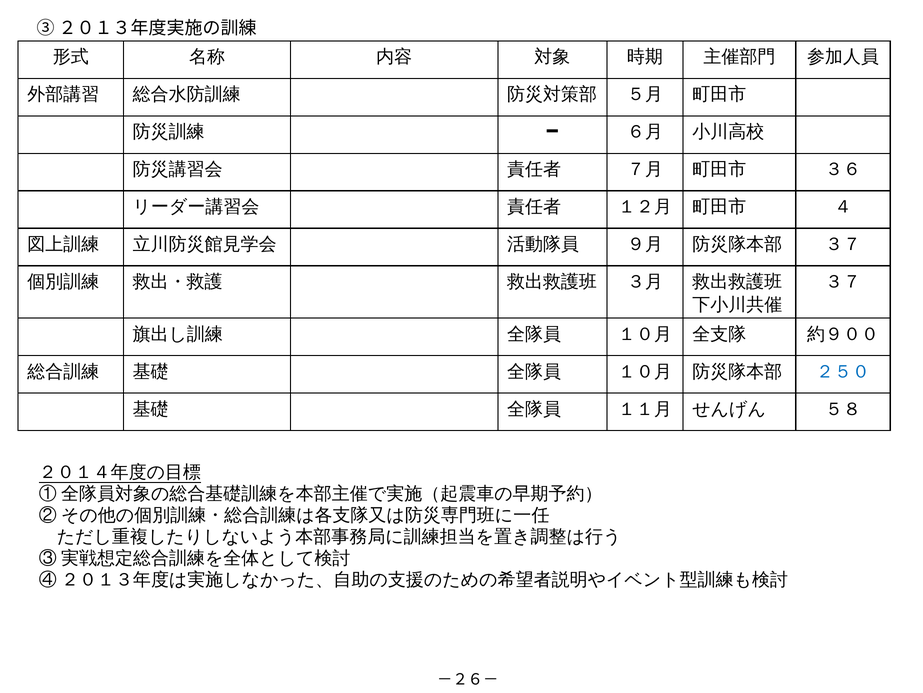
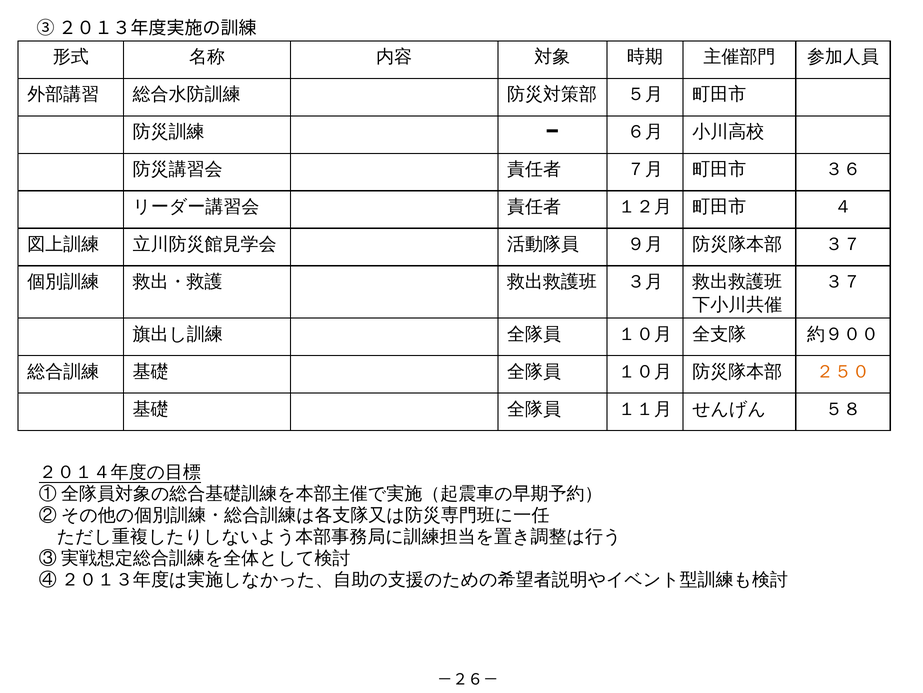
２５０ colour: blue -> orange (843, 371)
